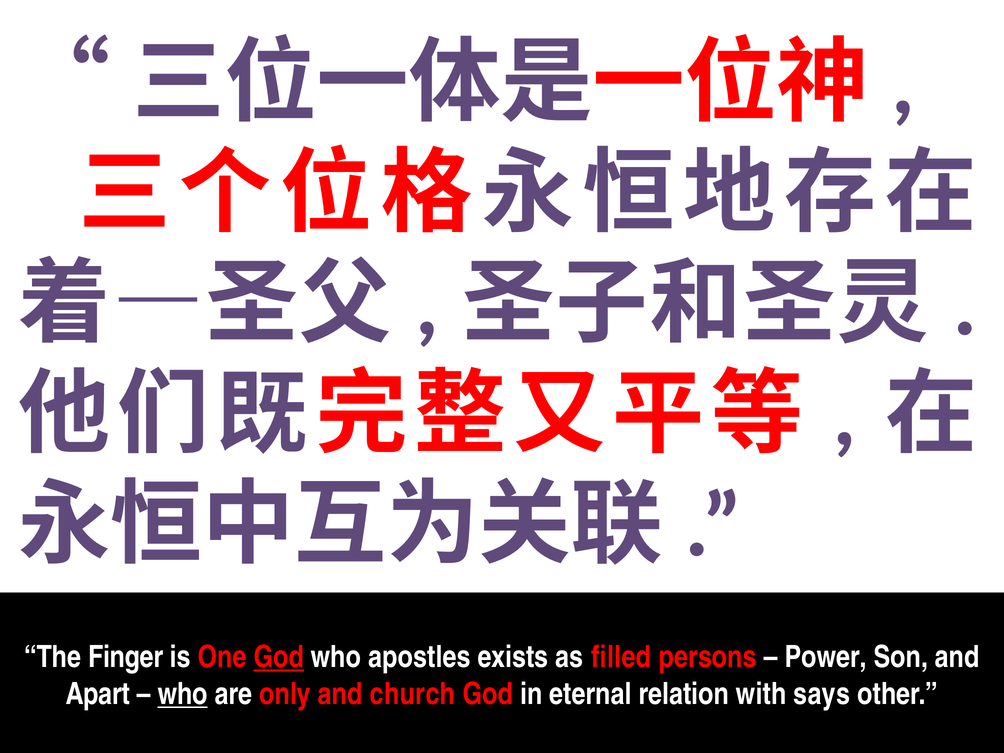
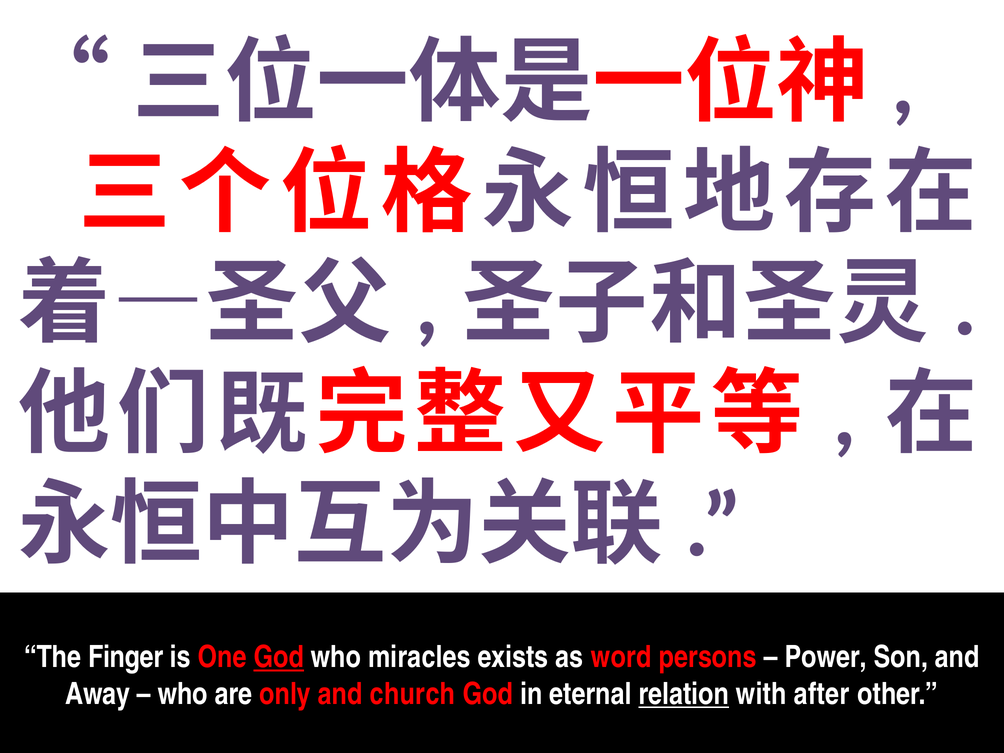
apostles: apostles -> miracles (419, 657)
filled: filled -> word (621, 657)
Apart: Apart -> Away (98, 694)
who underline: present -> none (183, 694)
relation underline: none -> present (684, 694)
says: says -> after (822, 694)
